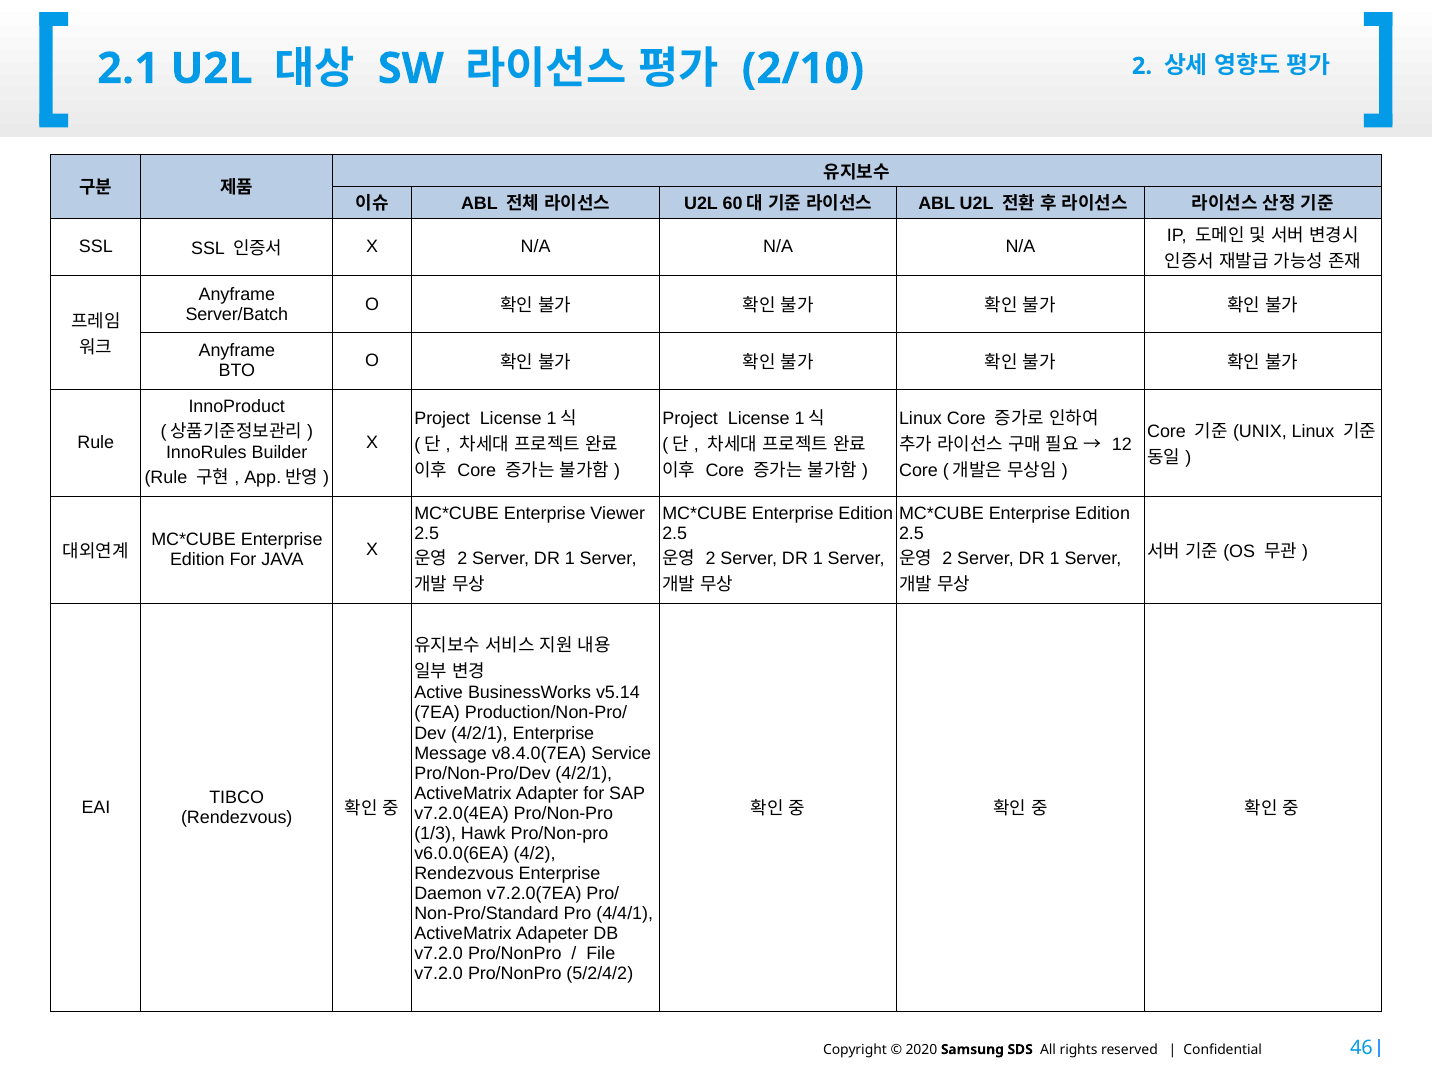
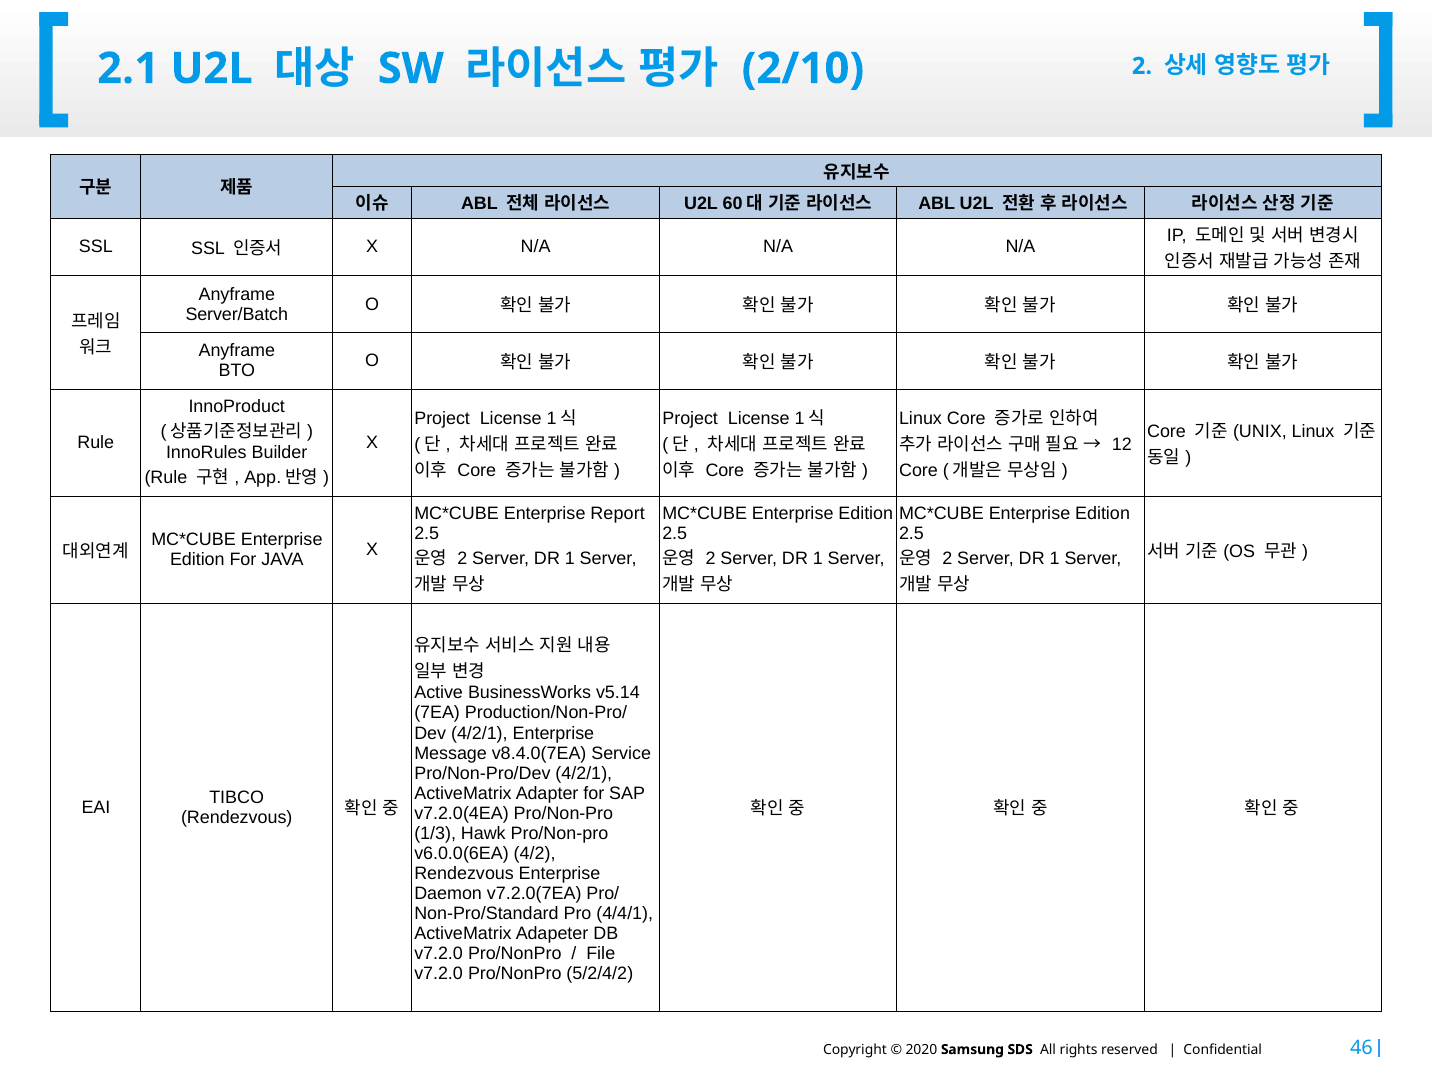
Viewer: Viewer -> Report (618, 514)
